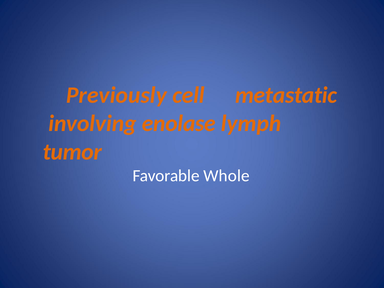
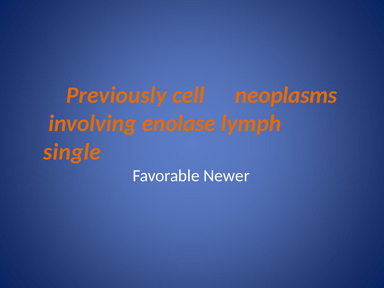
metastatic: metastatic -> neoplasms (286, 95)
tumor: tumor -> single (72, 152)
Whole: Whole -> Newer (227, 176)
